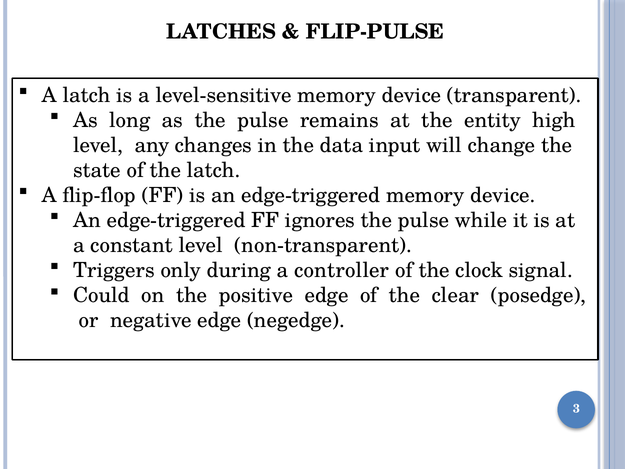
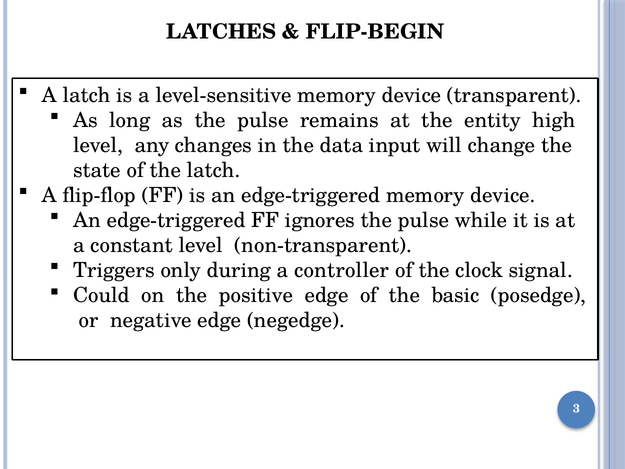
FLIP-PULSE: FLIP-PULSE -> FLIP-BEGIN (375, 32)
clear: clear -> basic (456, 295)
